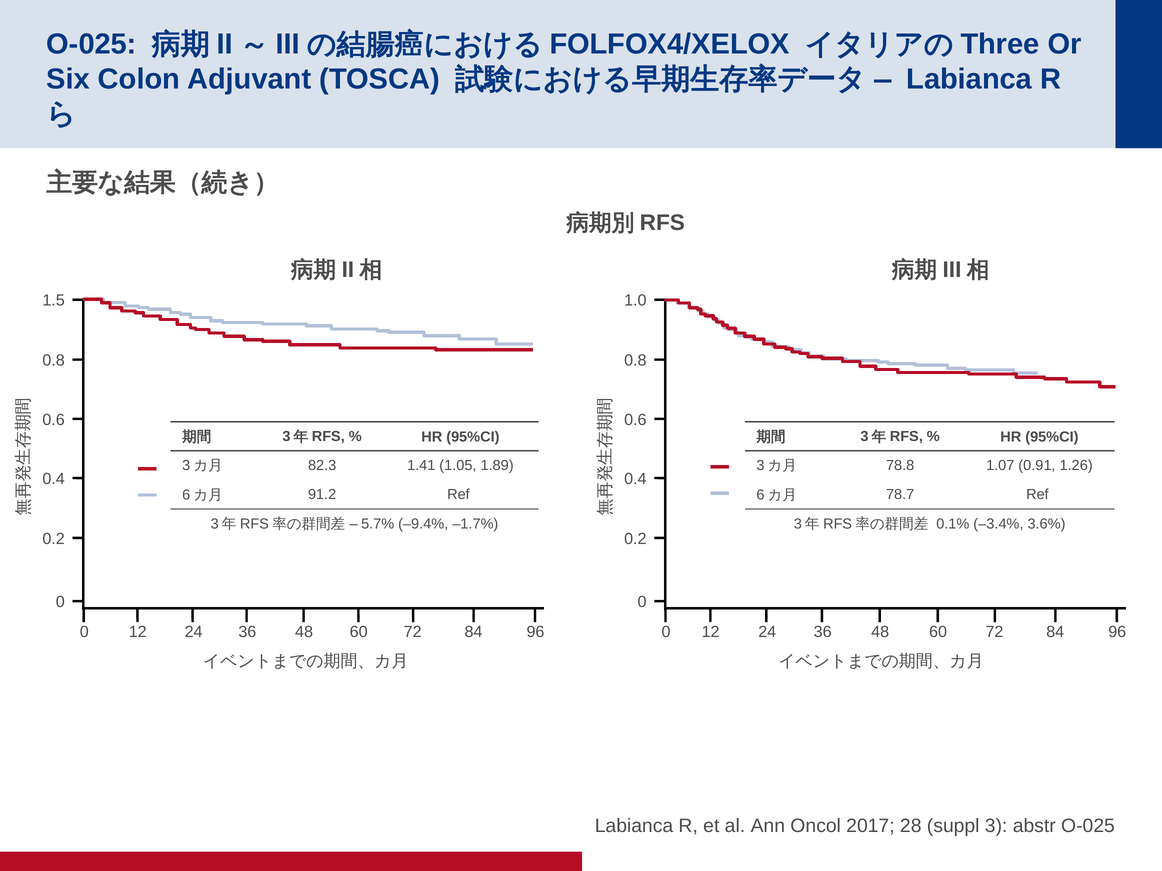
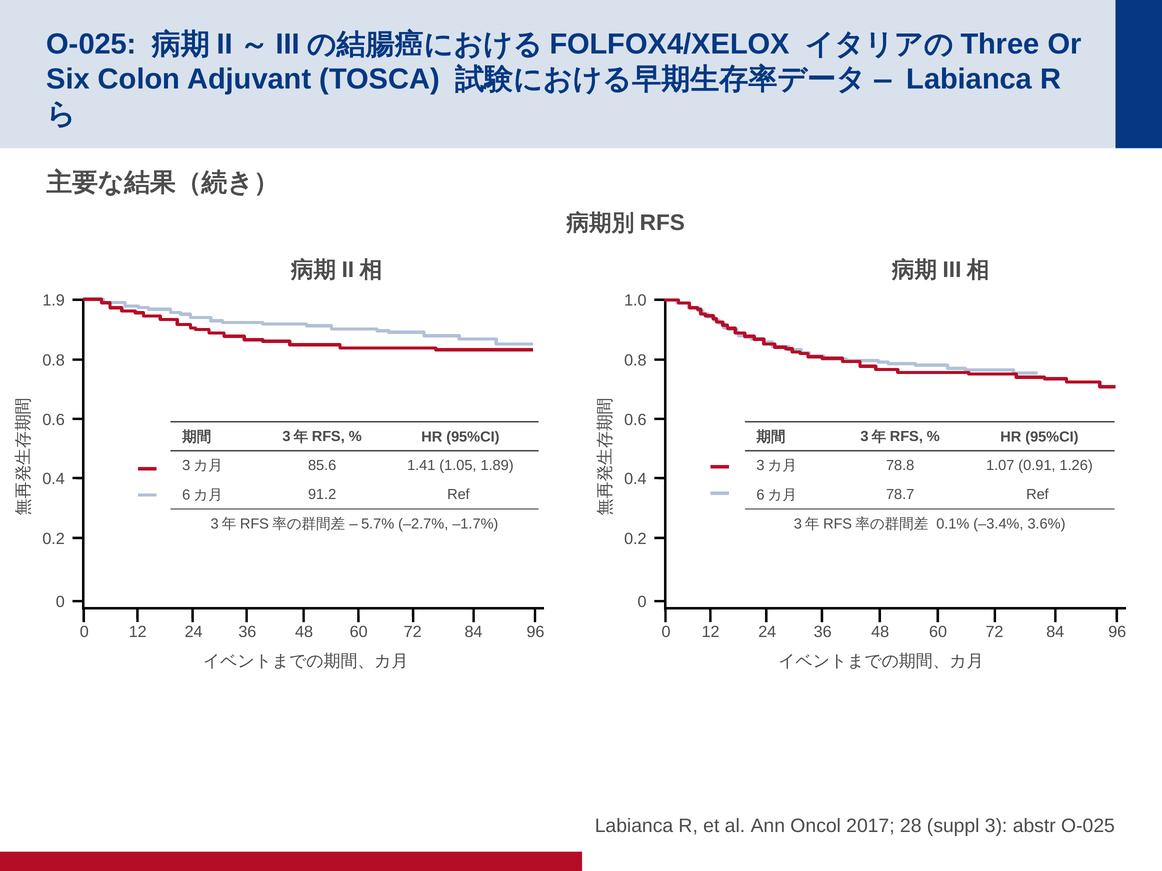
1.5: 1.5 -> 1.9 (54, 301)
82.3: 82.3 -> 85.6 (322, 466)
–9.4%: –9.4% -> –2.7% (423, 524)
